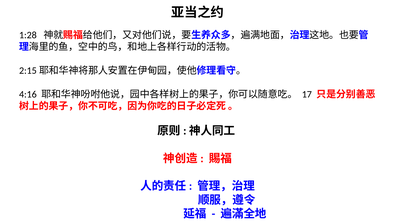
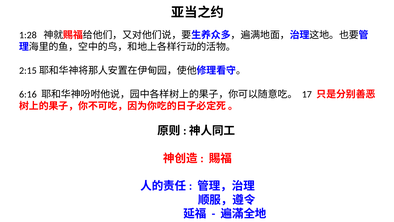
4:16: 4:16 -> 6:16 (28, 94)
